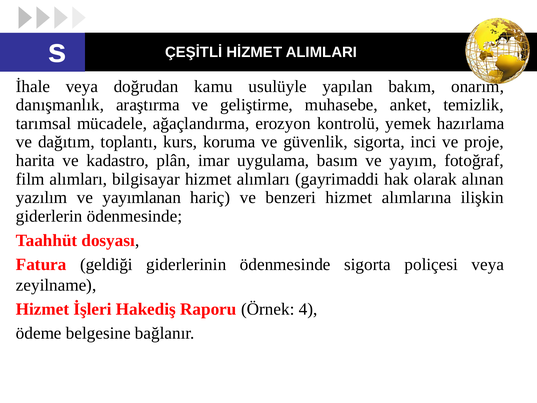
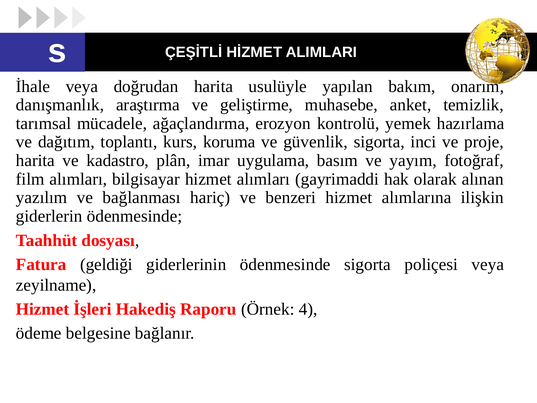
doğrudan kamu: kamu -> harita (214, 86)
yayımlanan: yayımlanan -> bağlanması (142, 197)
